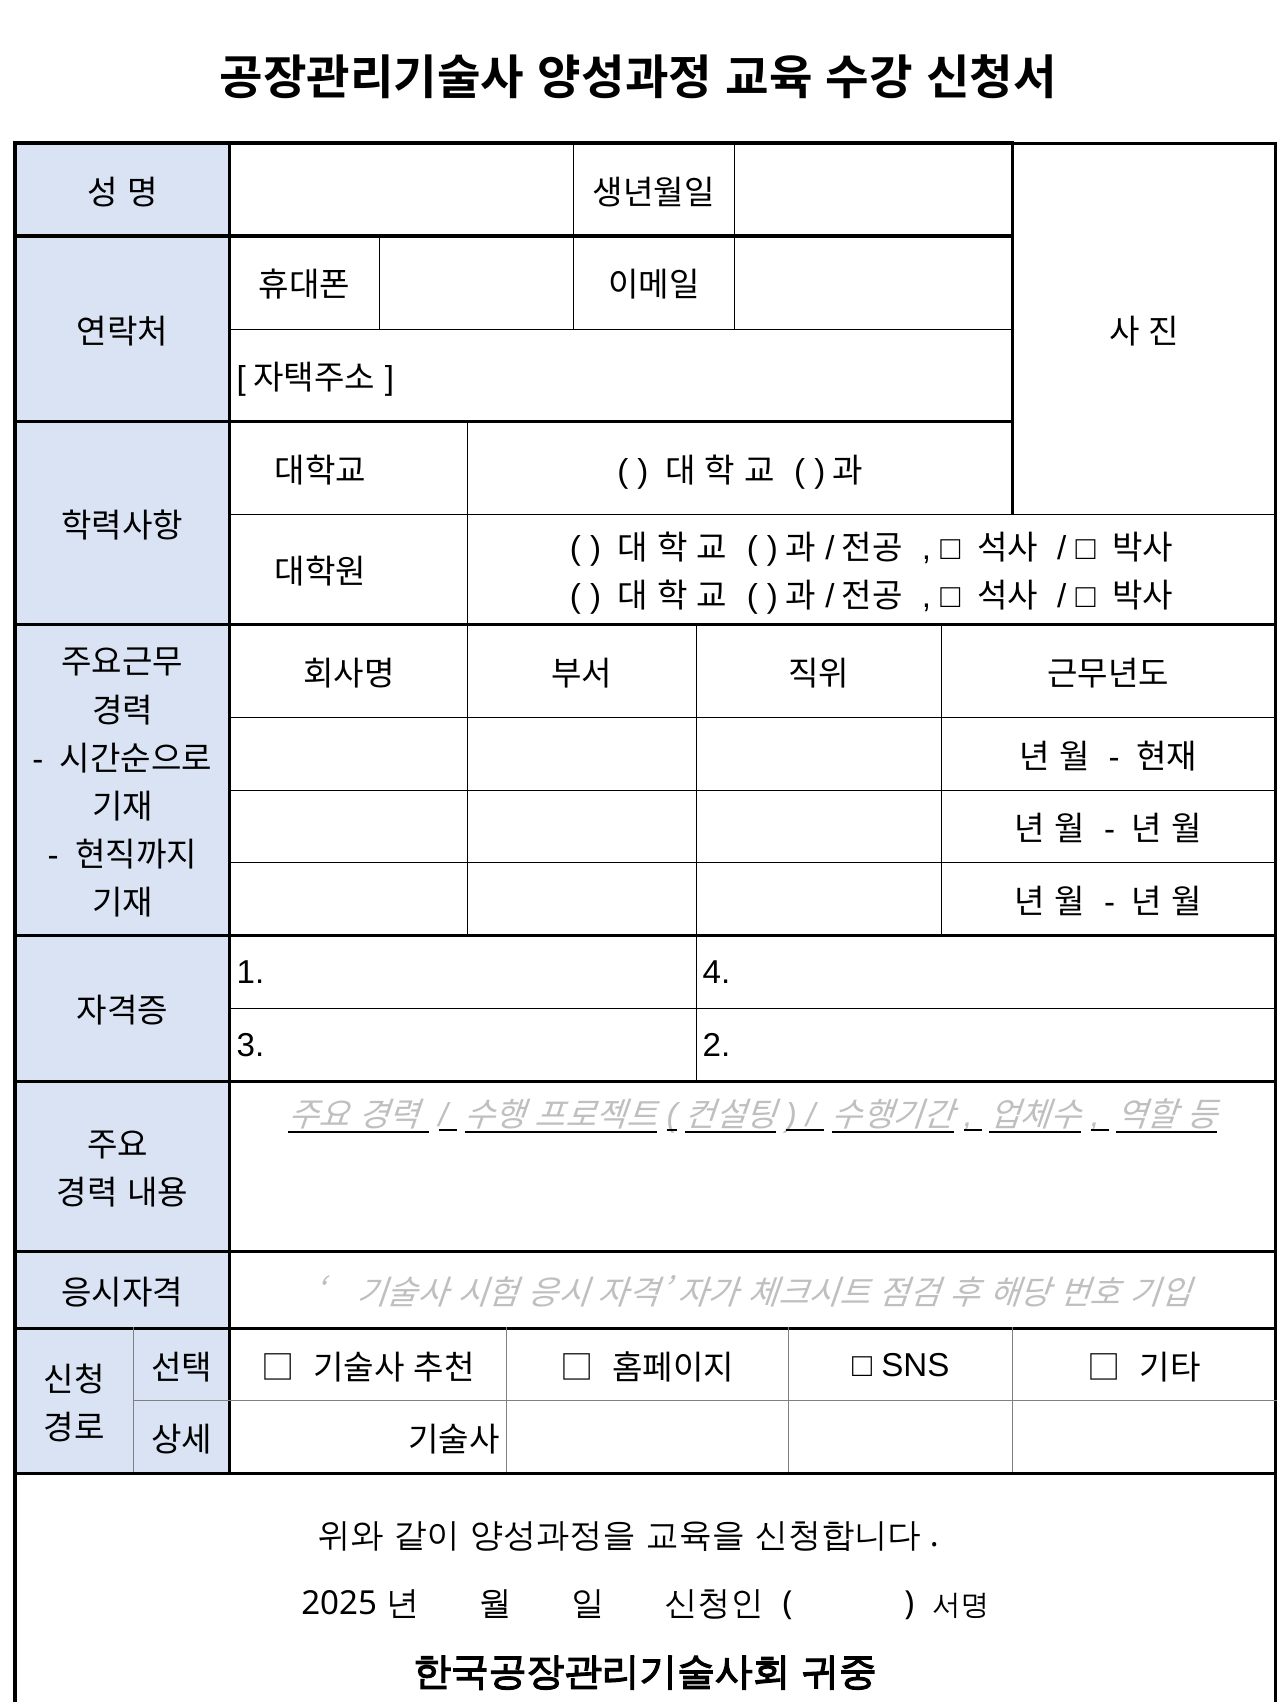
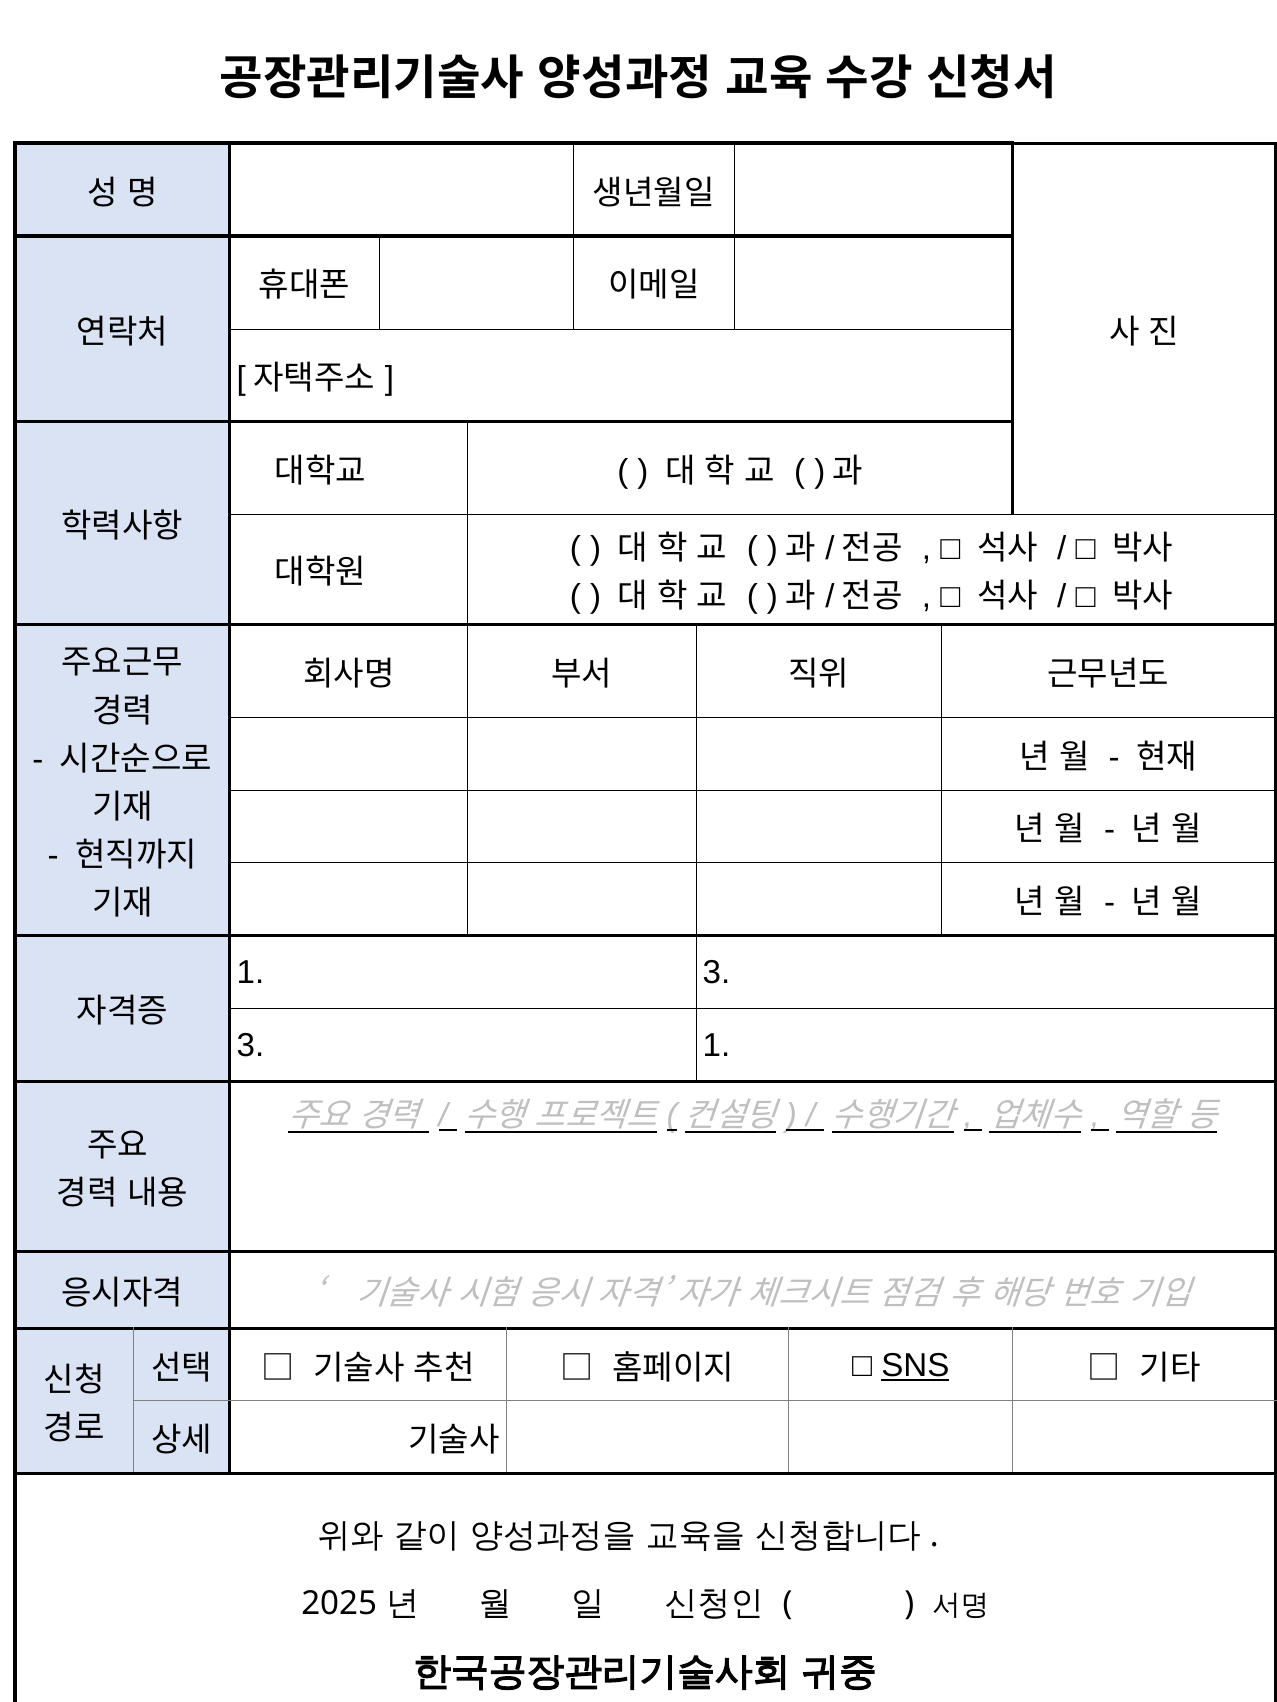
1 4: 4 -> 3 (716, 973)
3 2: 2 -> 1 (716, 1046)
SNS underline: none -> present (915, 1366)
